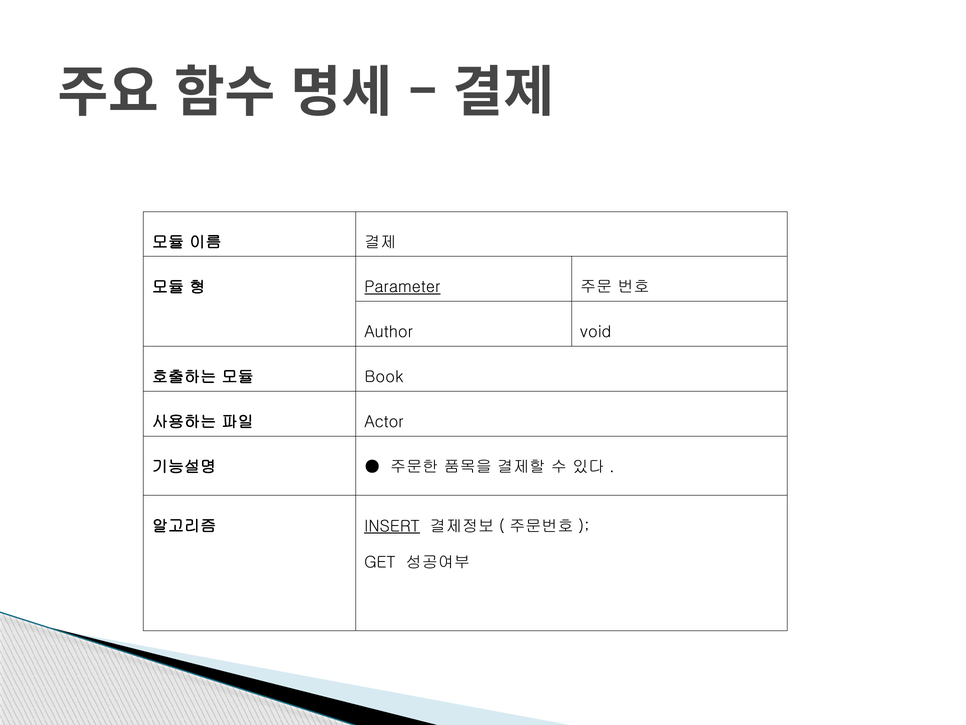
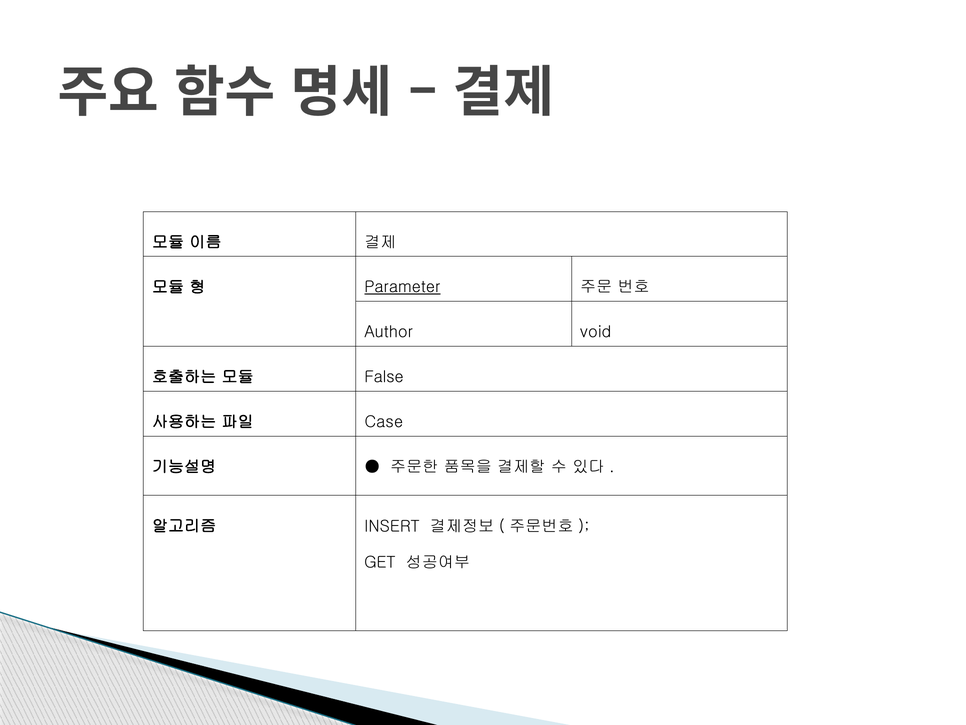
Book: Book -> False (384, 377)
Actor: Actor -> Case (384, 422)
INSERT underline: present -> none (392, 526)
